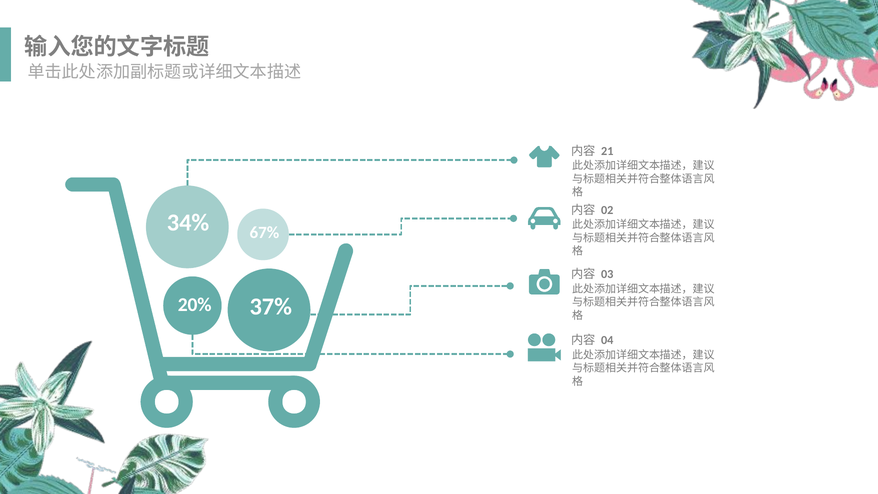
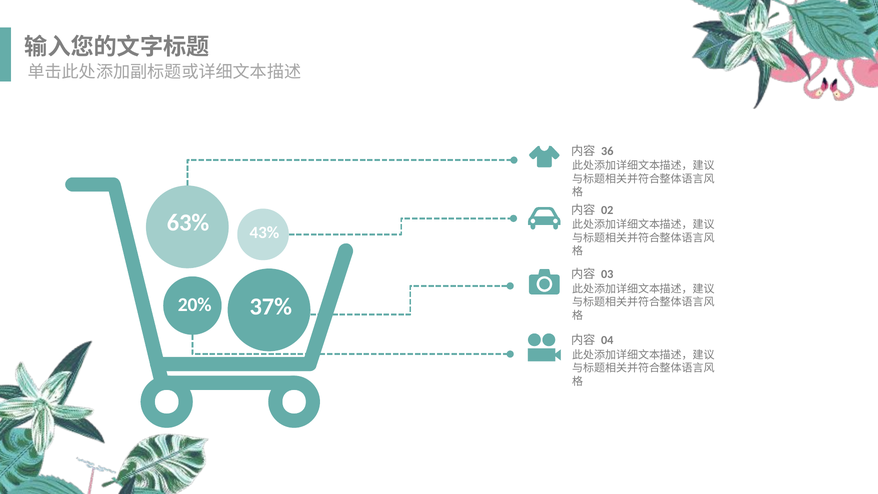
21: 21 -> 36 (607, 151)
34%: 34% -> 63% (188, 223)
67%: 67% -> 43% (264, 232)
